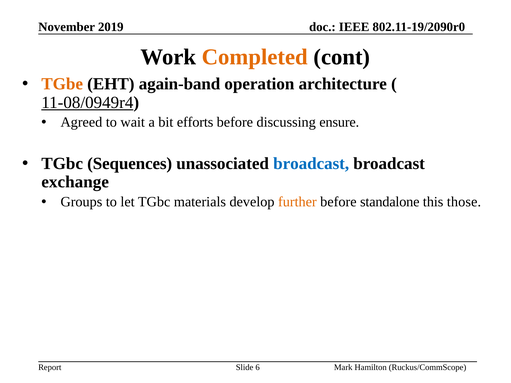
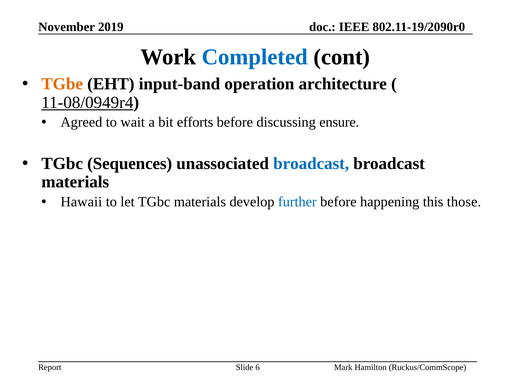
Completed colour: orange -> blue (255, 57)
again-band: again-band -> input-band (179, 84)
exchange: exchange -> materials (75, 182)
Groups: Groups -> Hawaii (81, 202)
further colour: orange -> blue (297, 202)
standalone: standalone -> happening (390, 202)
